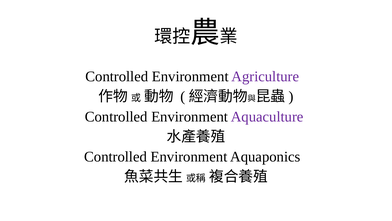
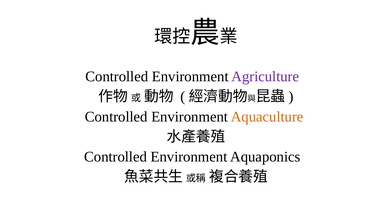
Aquaculture colour: purple -> orange (267, 116)
